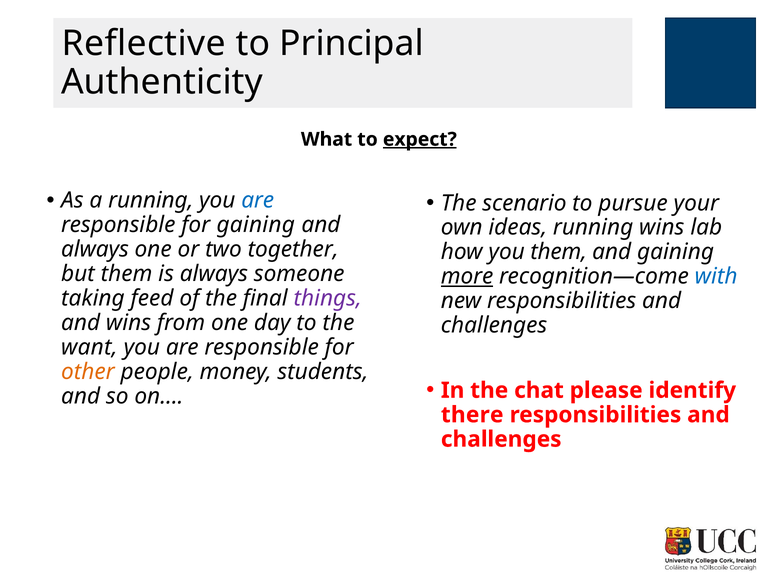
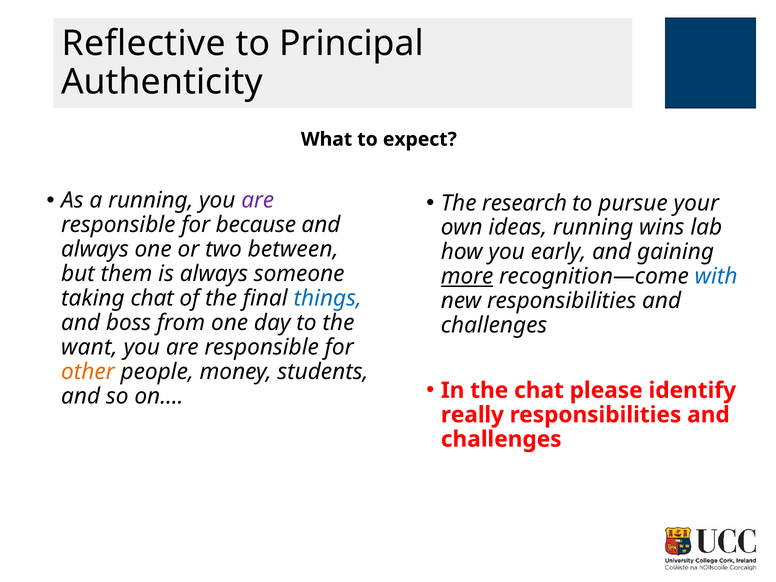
expect underline: present -> none (420, 139)
are colour: blue -> purple (258, 201)
scenario: scenario -> research (525, 203)
for gaining: gaining -> because (256, 225)
together: together -> between (293, 249)
you them: them -> early (558, 252)
taking feed: feed -> chat (152, 298)
things colour: purple -> blue (328, 298)
and wins: wins -> boss (129, 323)
there: there -> really (472, 415)
